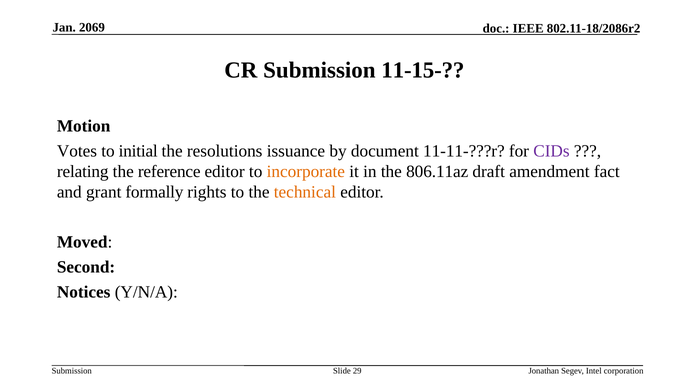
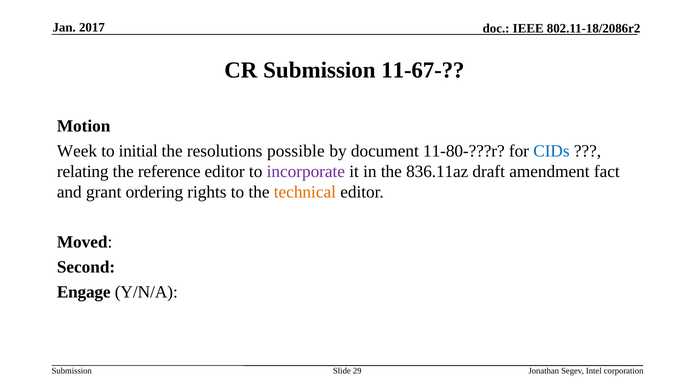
2069: 2069 -> 2017 (92, 27)
11-15-: 11-15- -> 11-67- (423, 70)
Votes: Votes -> Week (77, 151)
issuance: issuance -> possible (296, 151)
11-11-???r: 11-11-???r -> 11-80-???r (464, 151)
CIDs colour: purple -> blue (551, 151)
incorporate colour: orange -> purple (306, 172)
806.11az: 806.11az -> 836.11az (437, 172)
formally: formally -> ordering (154, 192)
Notices: Notices -> Engage (84, 292)
